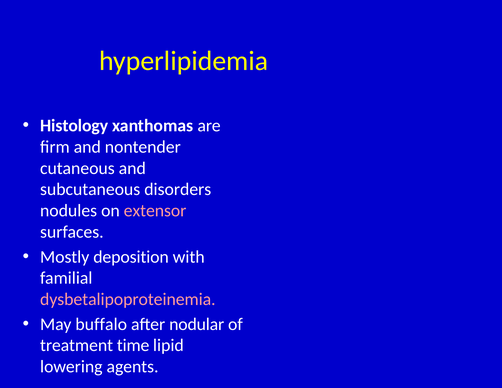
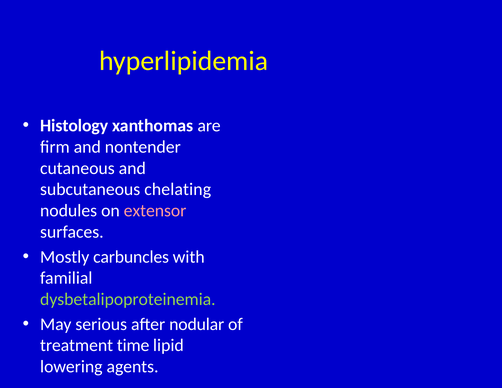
disorders: disorders -> chelating (178, 189)
deposition: deposition -> carbuncles (131, 257)
dysbetalipoproteinemia colour: pink -> light green (128, 299)
buffalo: buffalo -> serious (101, 324)
